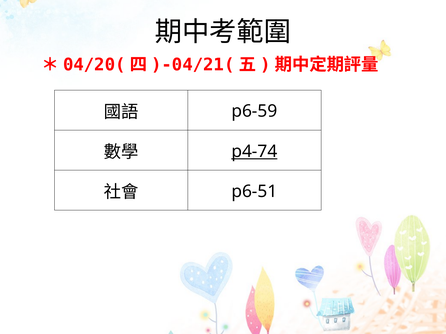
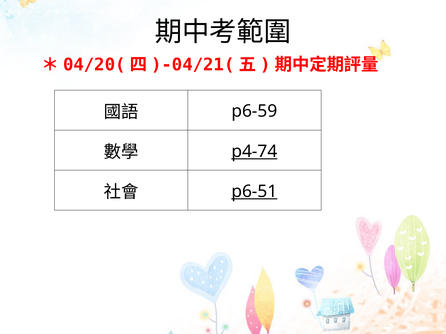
p6-51 underline: none -> present (254, 192)
